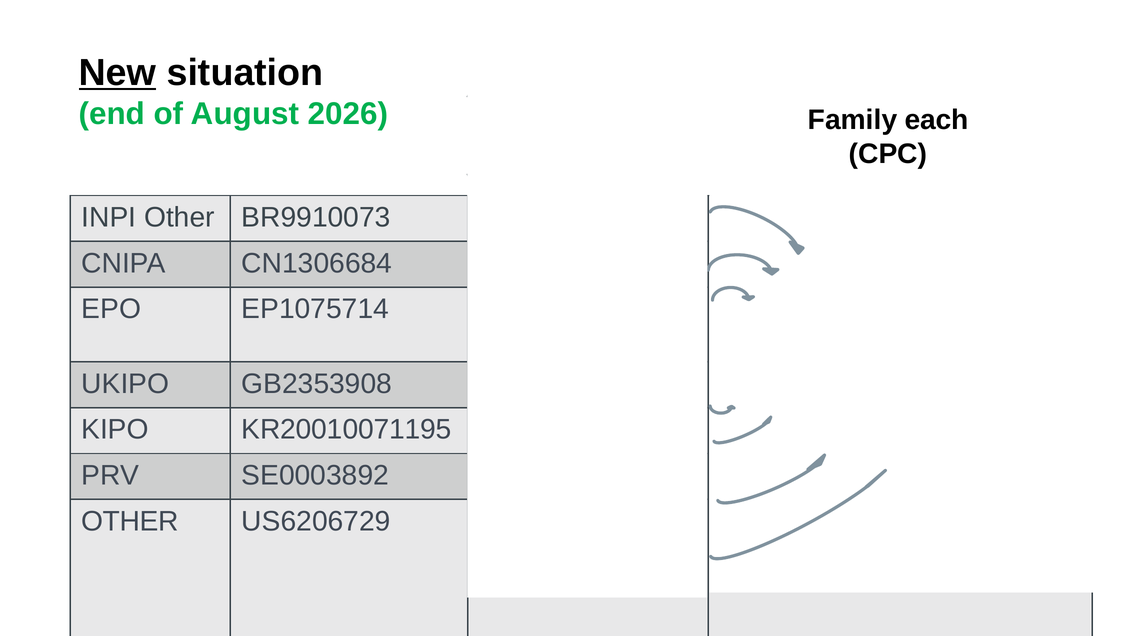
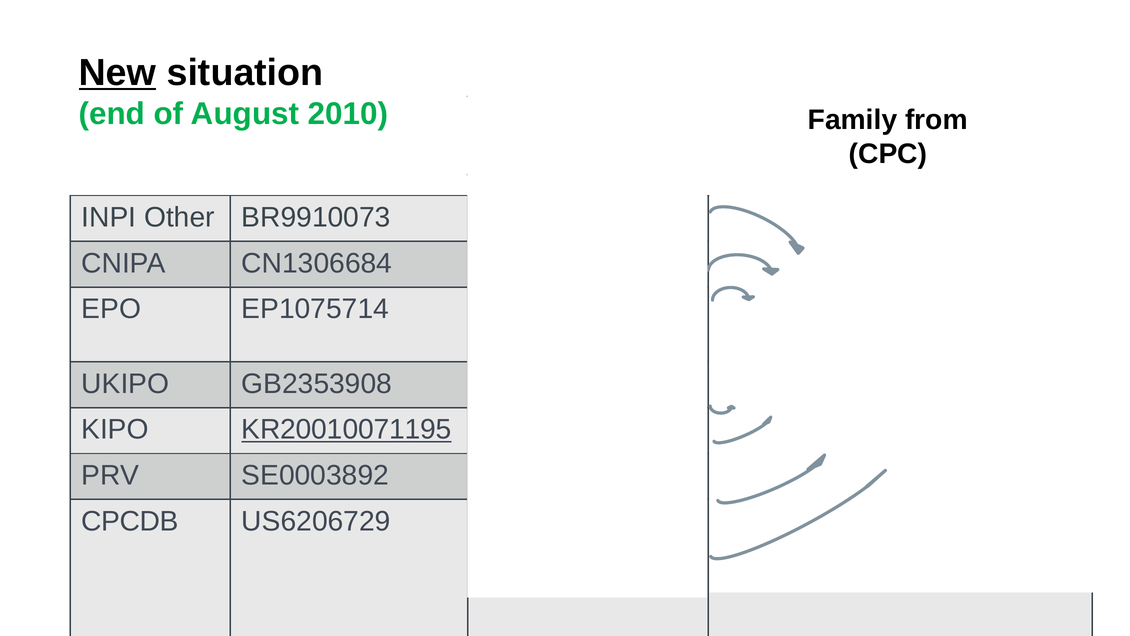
2026: 2026 -> 2010 (348, 114)
each: each -> from (936, 120)
KR20010071195 underline: none -> present (346, 429)
OTHER: OTHER -> CPCDB (130, 521)
